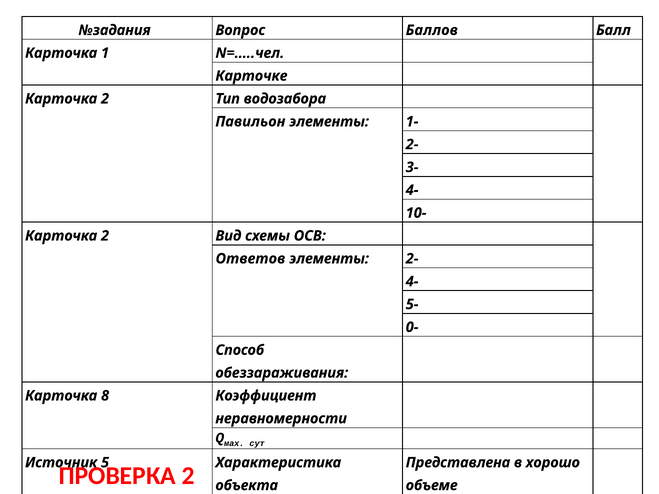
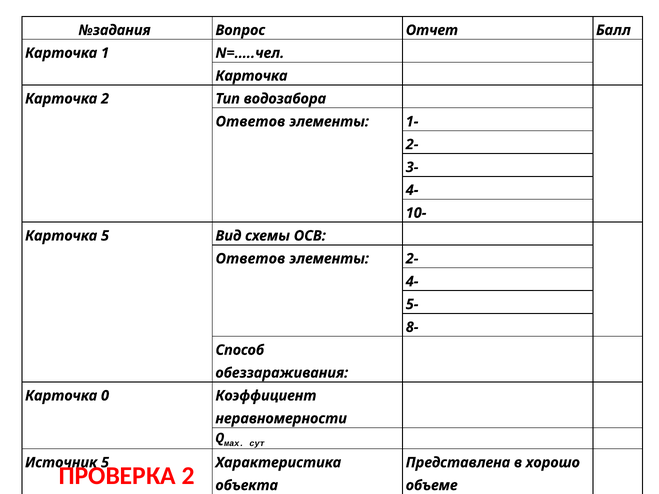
Вопрос Баллов: Баллов -> Отчет (432, 30)
Карточке: Карточке -> Карточка (251, 76)
Павильон: Павильон -> Ответов (250, 122)
2: 2 -> 5 (105, 236)
0-: 0- -> 8- (412, 327)
8: 8 -> 0 (105, 396)
